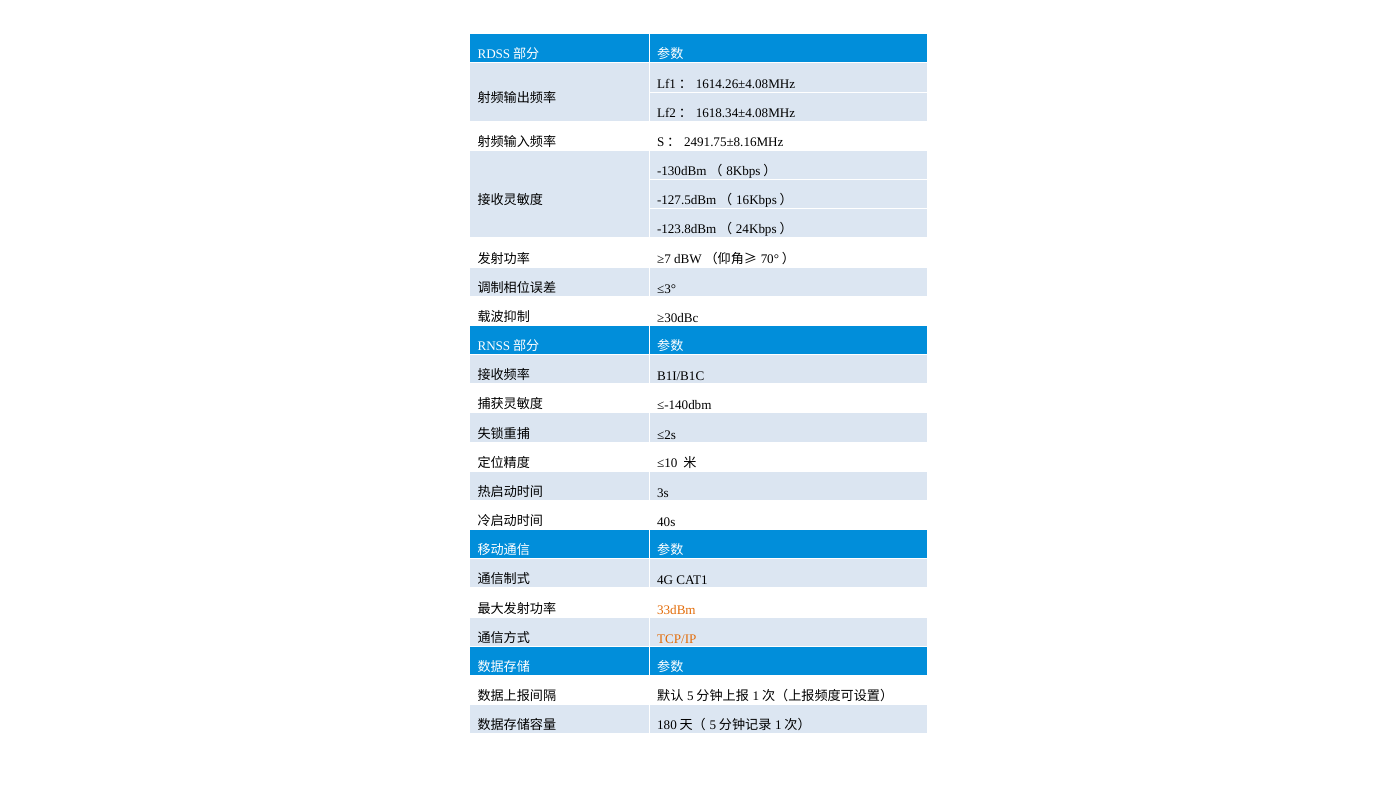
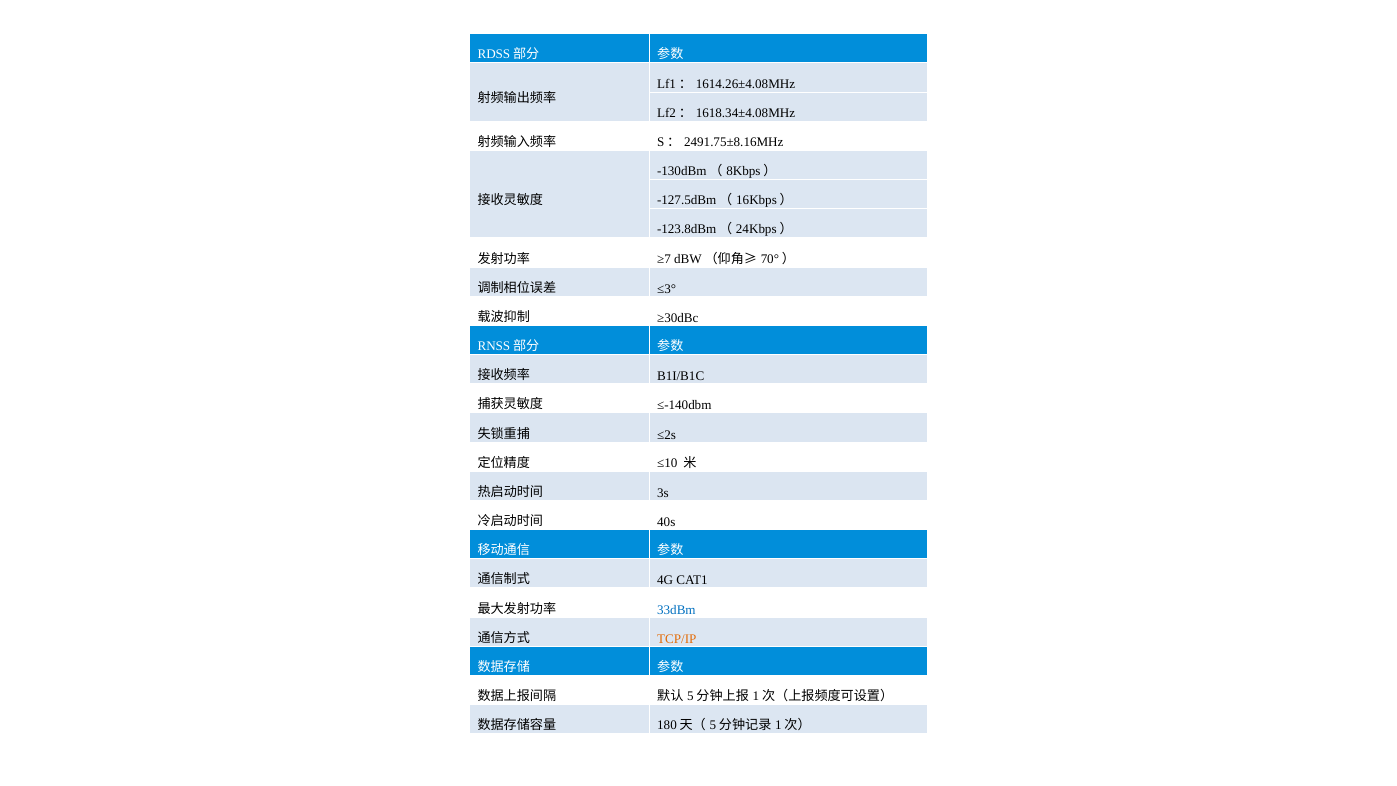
33dBm colour: orange -> blue (676, 610)
